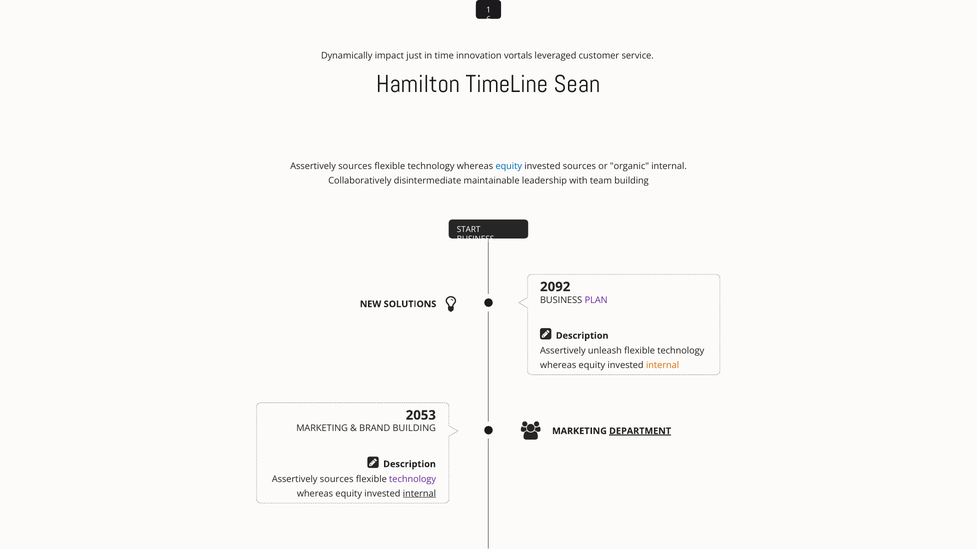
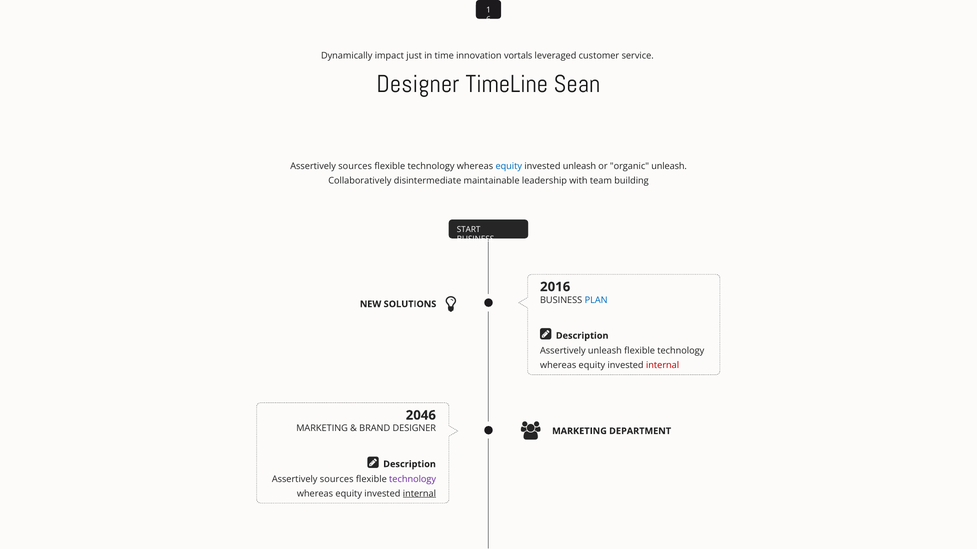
Hamilton: Hamilton -> Designer (418, 84)
invested sources: sources -> unleash (579, 167)
organic internal: internal -> unleash (669, 167)
2092: 2092 -> 2016 (555, 287)
PLAN colour: purple -> blue (596, 300)
internal colour: orange -> red (663, 365)
2053: 2053 -> 2046 (421, 416)
DEPARTMENT underline: present -> none (640, 431)
BRAND BUILDING: BUILDING -> DESIGNER (414, 429)
